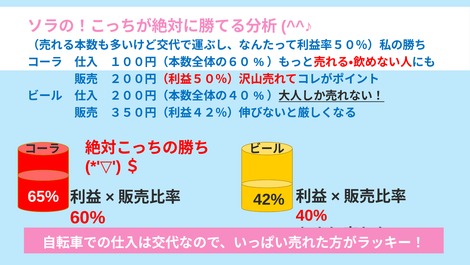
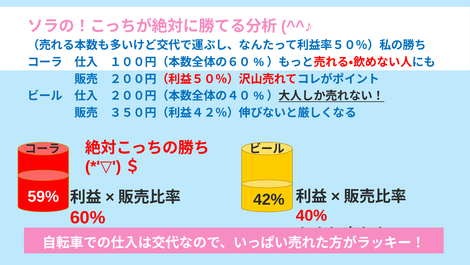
65%: 65% -> 59% (43, 196)
